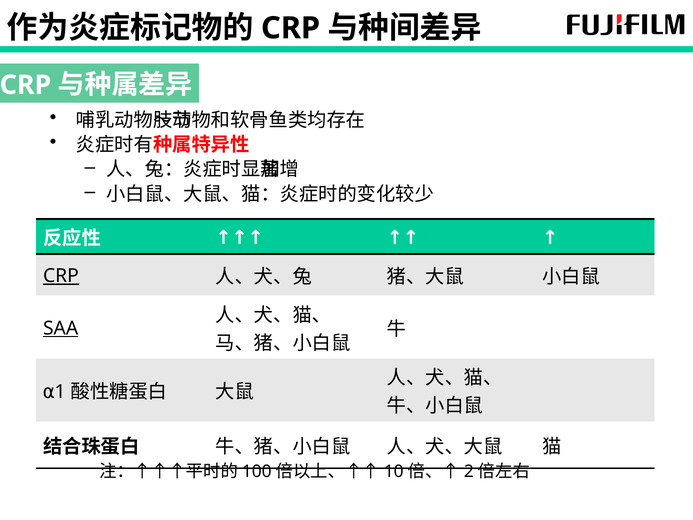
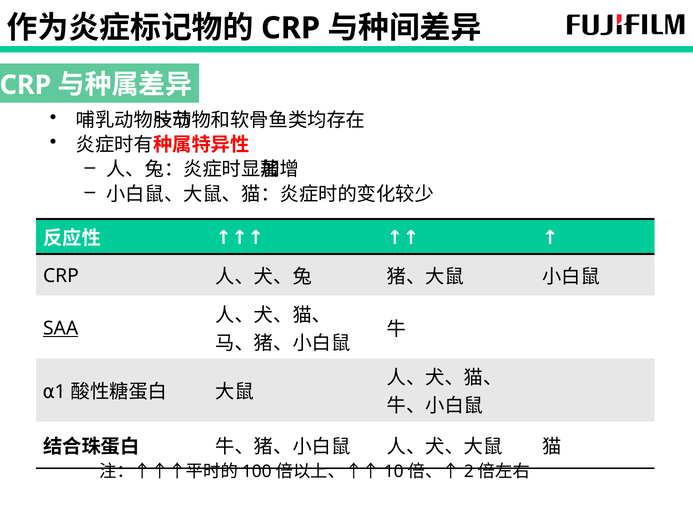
CRP underline: present -> none (61, 276)
